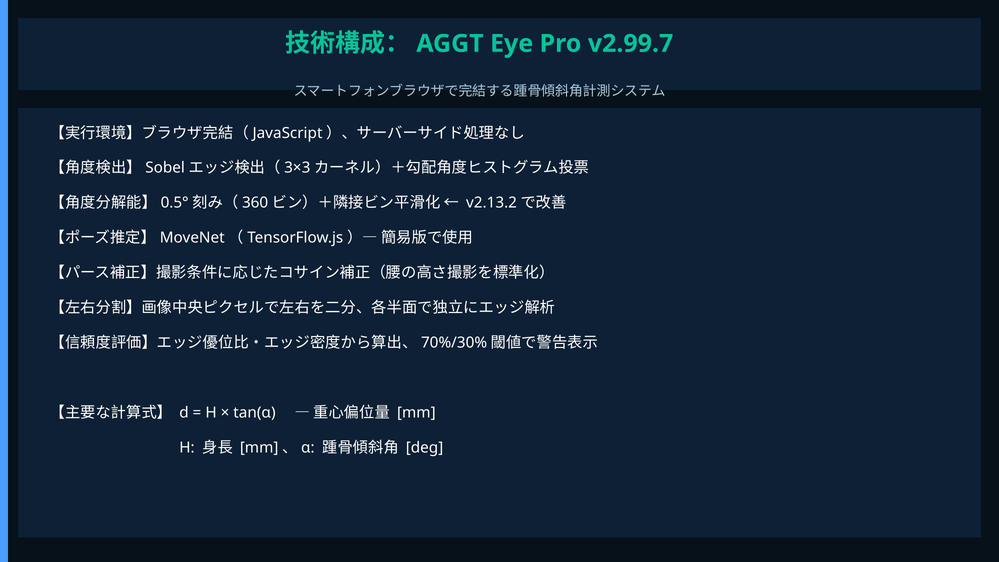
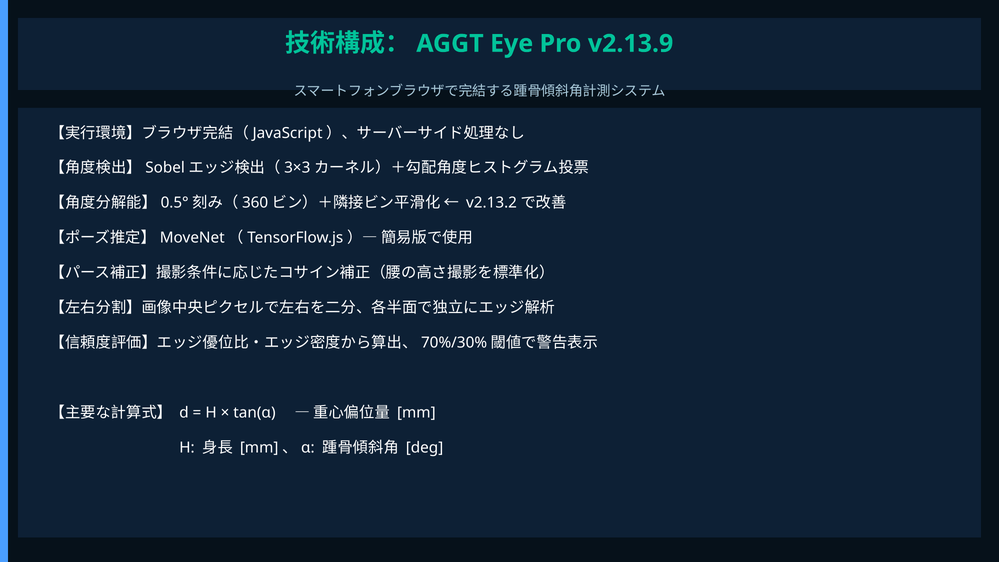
v2.99.7: v2.99.7 -> v2.13.9 (631, 44)
